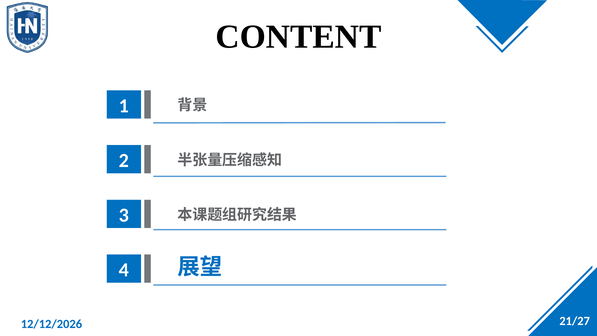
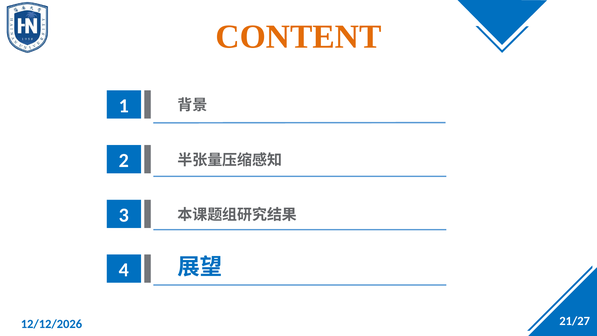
CONTENT colour: black -> orange (298, 37)
